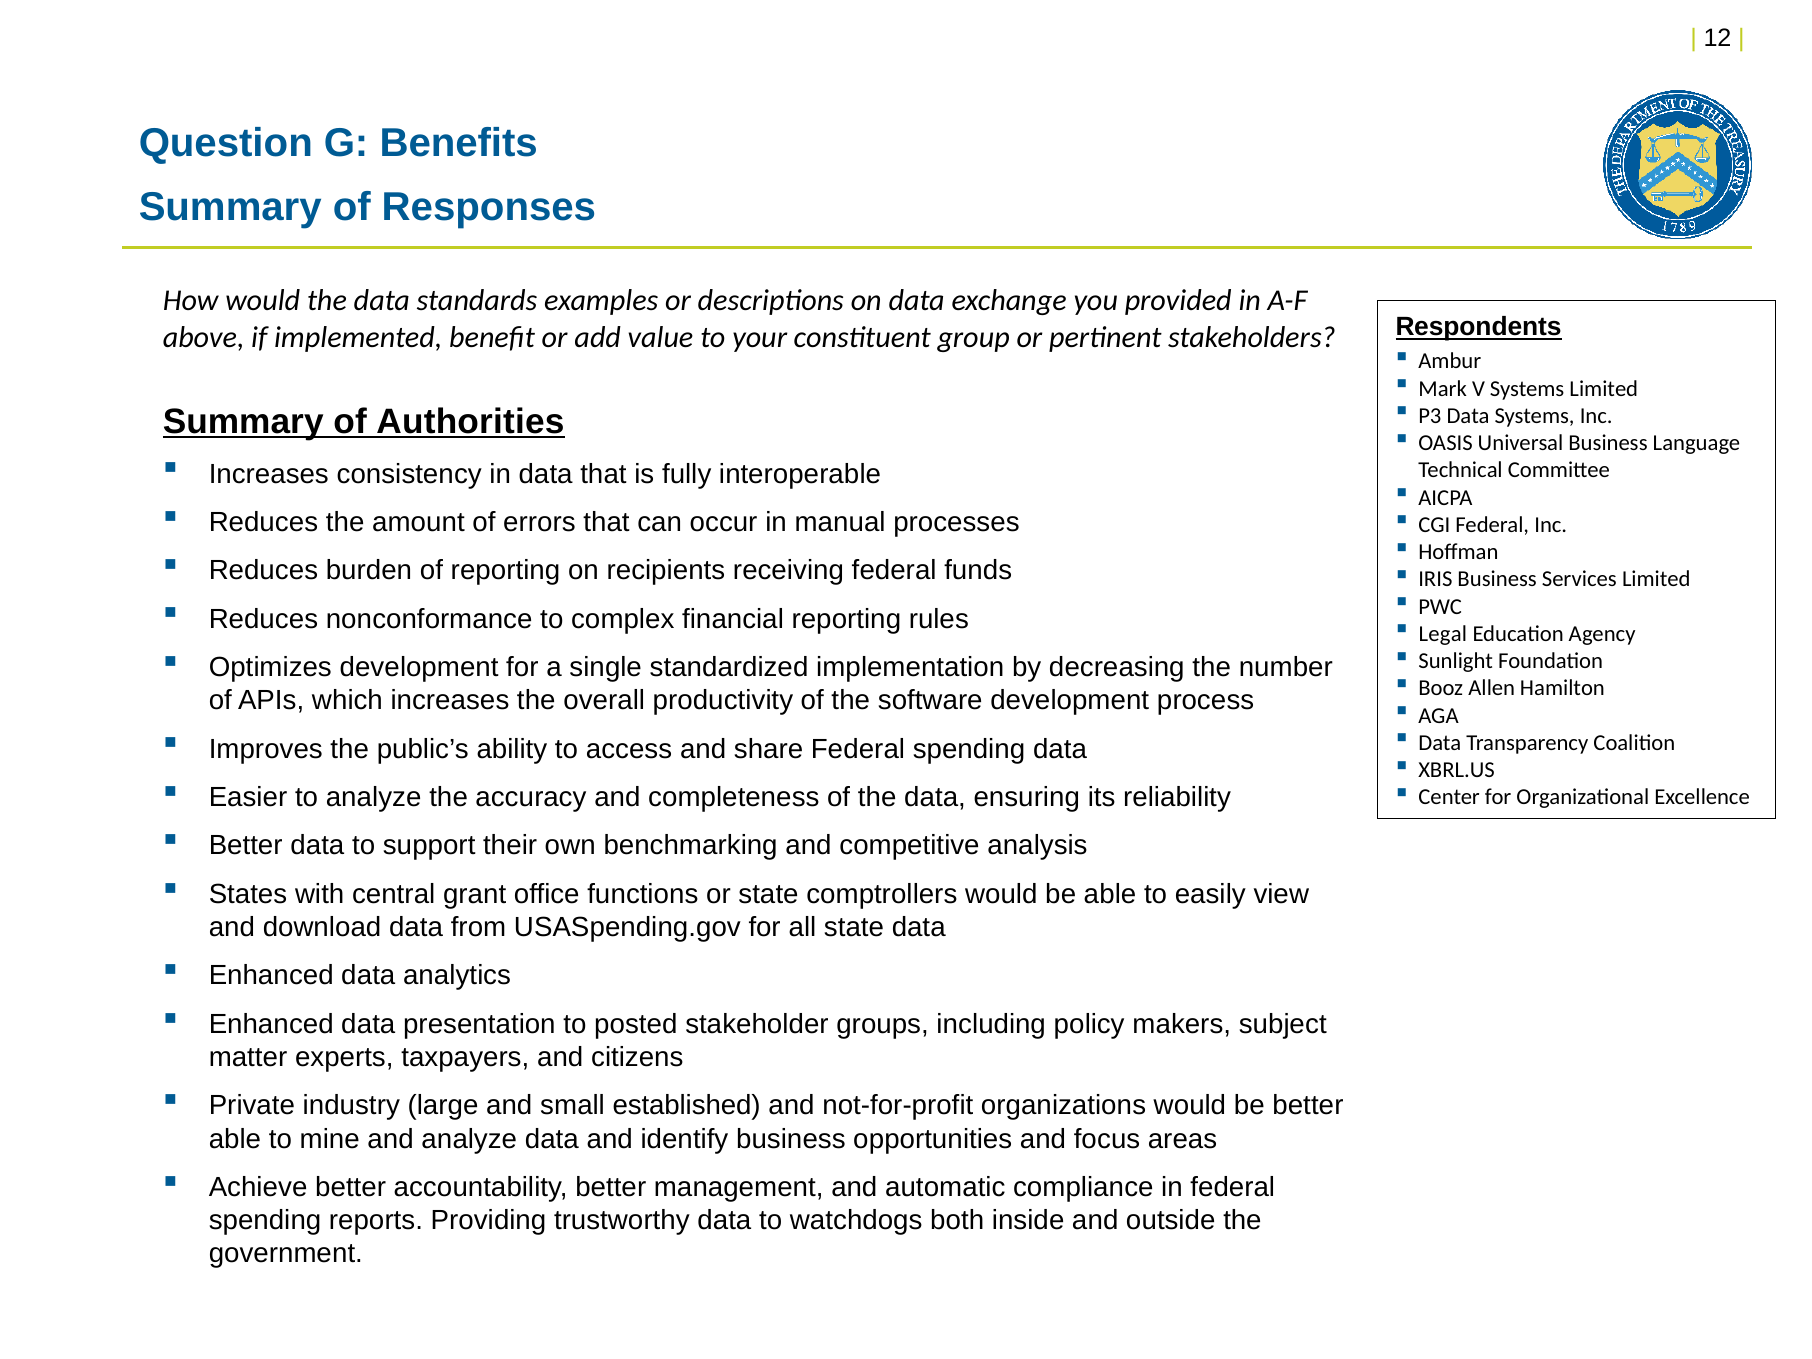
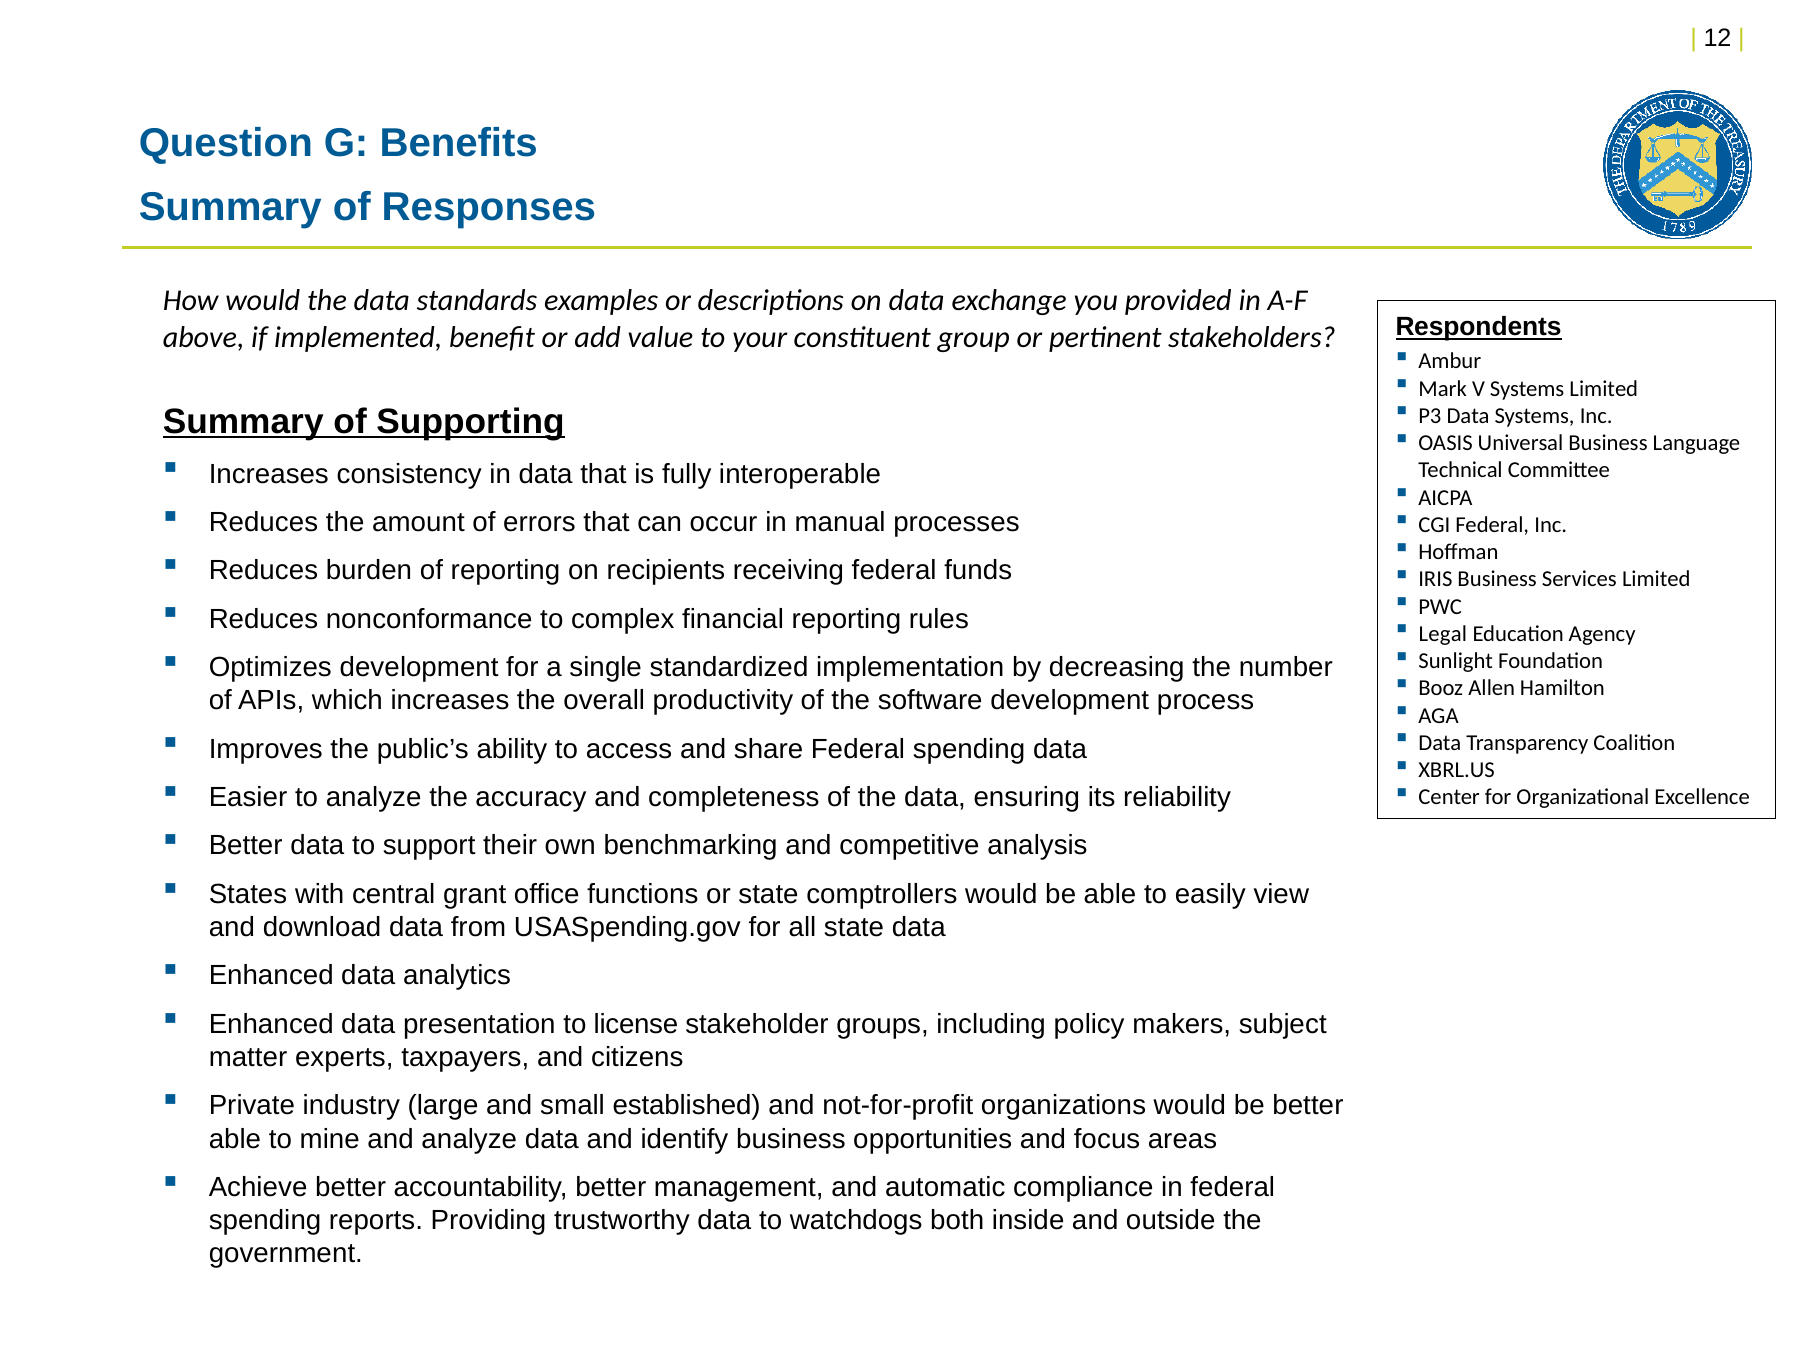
Authorities: Authorities -> Supporting (471, 422)
posted: posted -> license (636, 1024)
